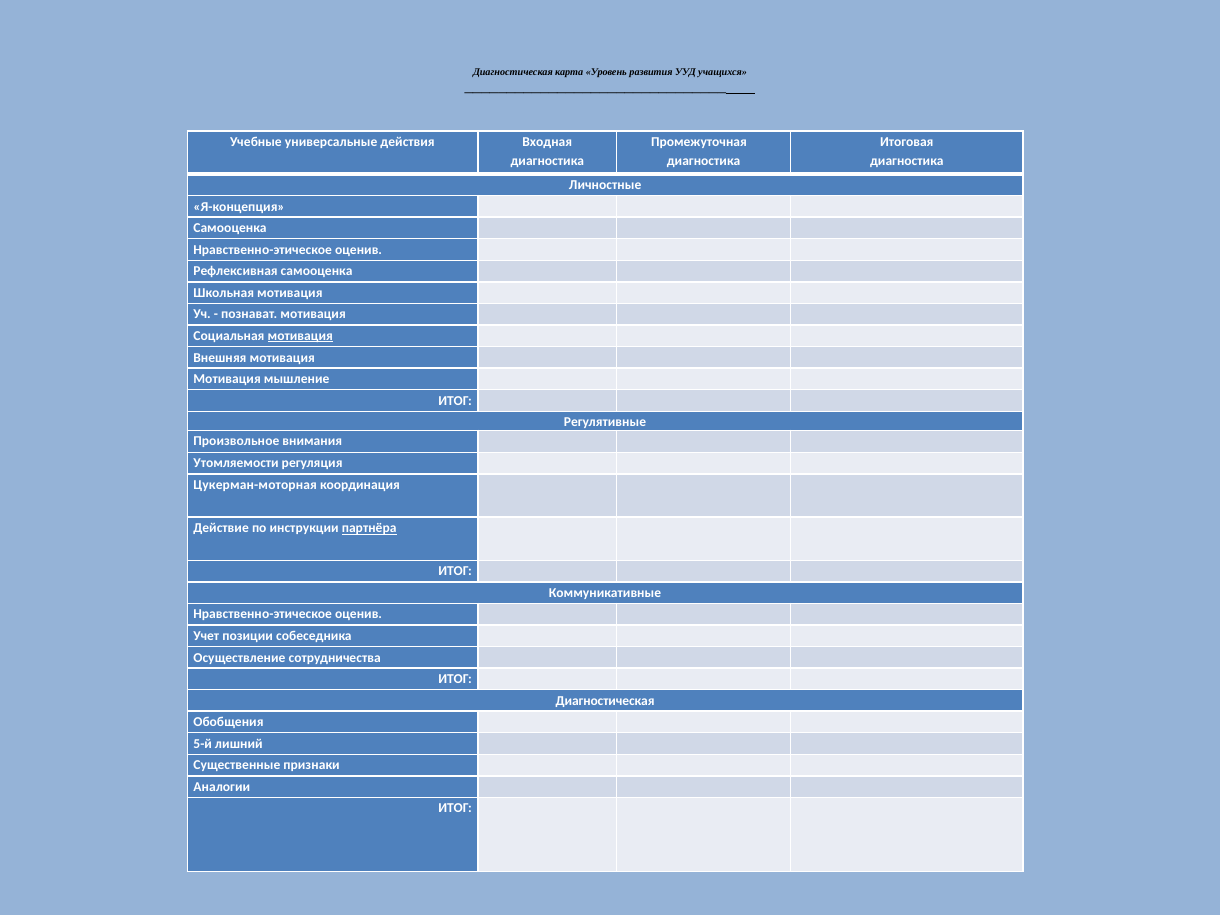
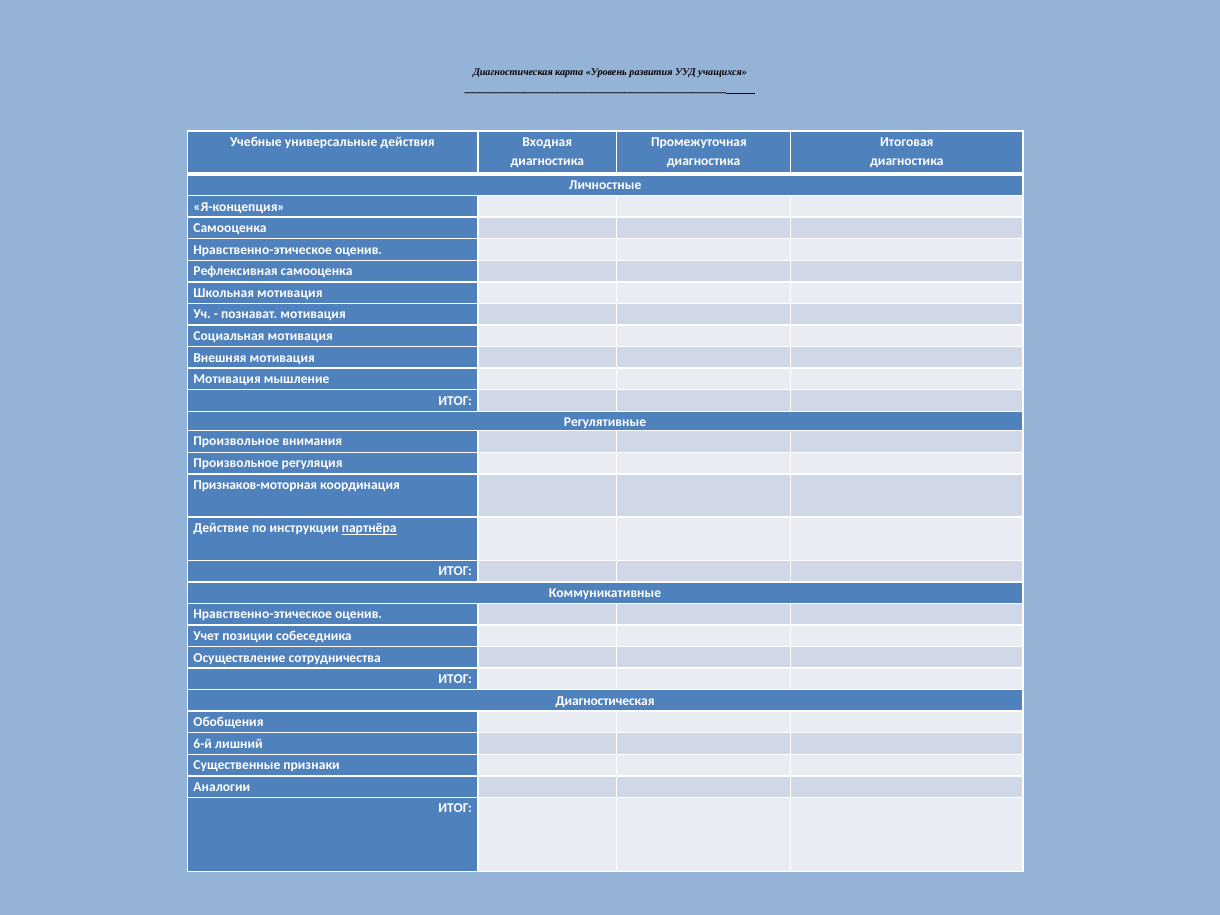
мотивация underline: present -> none (300, 336)
Утомляемости: Утомляемости -> Произвольное (236, 463)
Цукерман-моторная: Цукерман-моторная -> Признаков-моторная (255, 485)
5-й: 5-й -> 6-й (203, 744)
